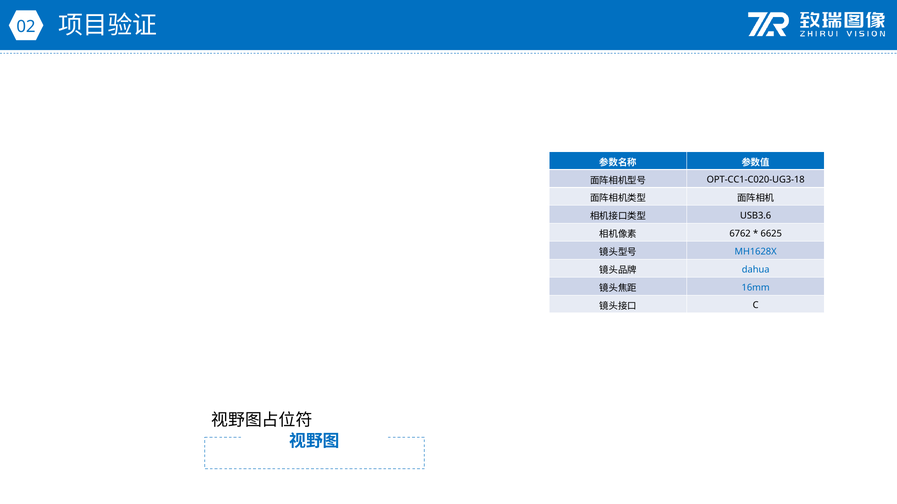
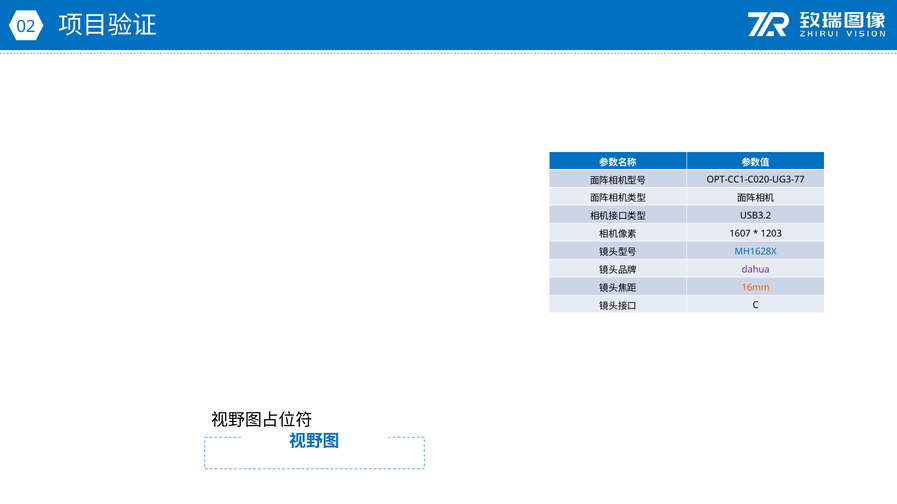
OPT-CC1-C020-UG3-18: OPT-CC1-C020-UG3-18 -> OPT-CC1-C020-UG3-77 (756, 180)
USB3.6: USB3.6 -> USB3.2 (756, 216)
6762: 6762 -> 1607 (740, 234)
6625: 6625 -> 1203 (771, 234)
dahua colour: blue -> purple (756, 270)
16mm colour: blue -> orange (756, 288)
